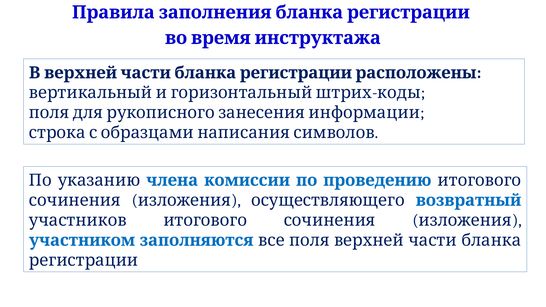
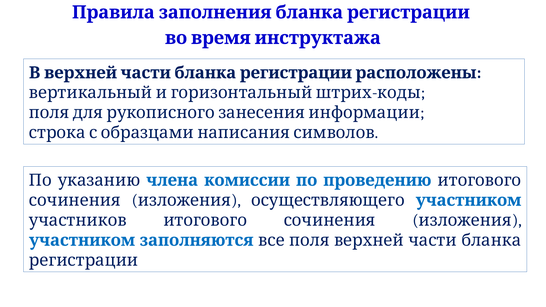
осуществляющего возвратный: возвратный -> участником (469, 200)
